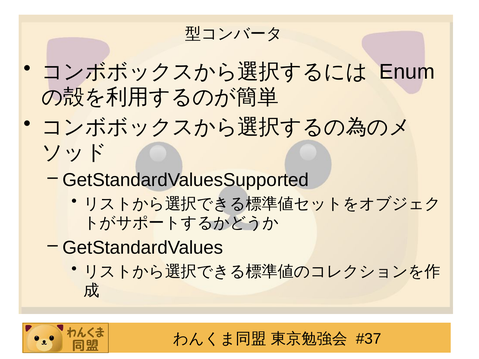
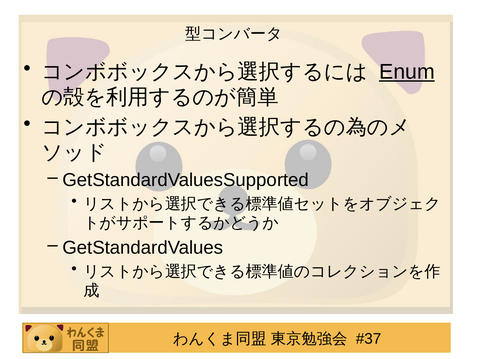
Enum underline: none -> present (407, 72)
